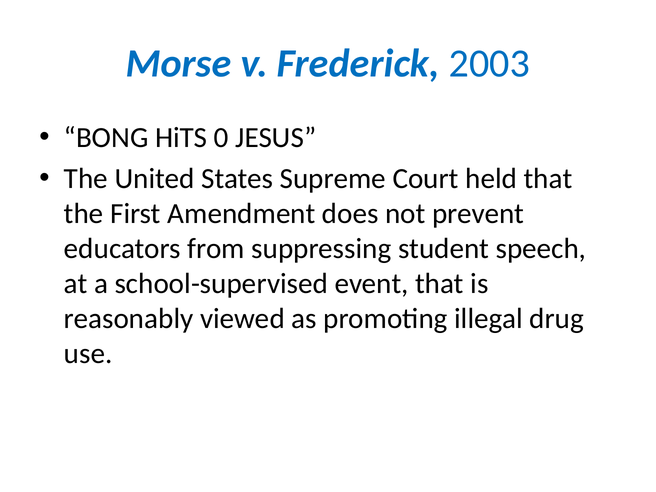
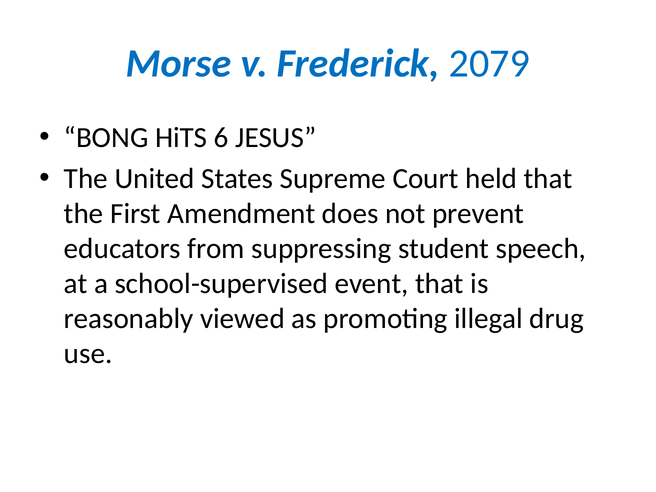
2003: 2003 -> 2079 (489, 64)
0: 0 -> 6 (221, 138)
